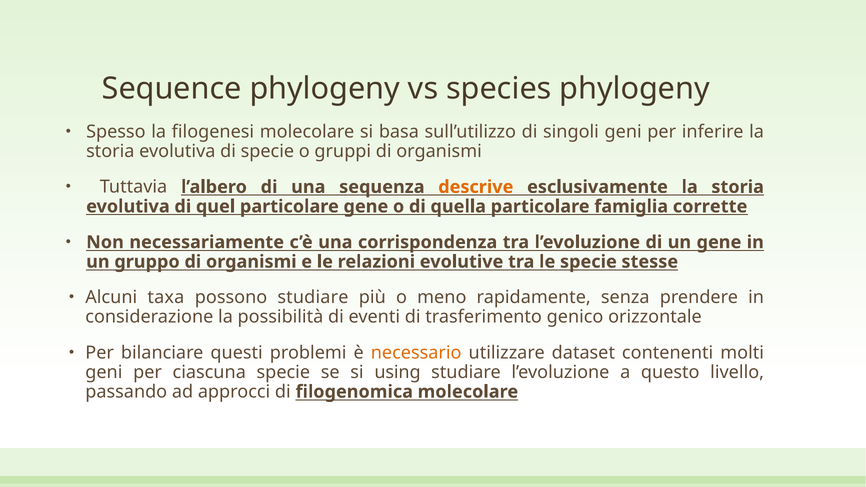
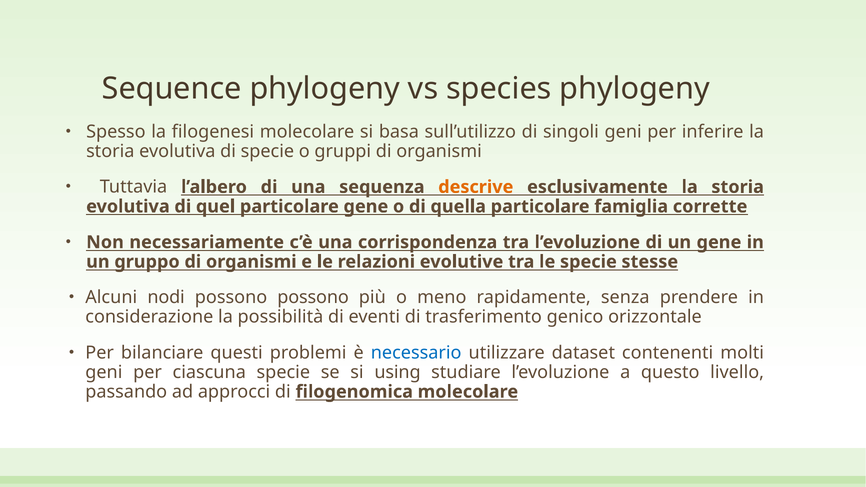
taxa: taxa -> nodi (166, 298)
possono studiare: studiare -> possono (313, 298)
necessario colour: orange -> blue (416, 353)
